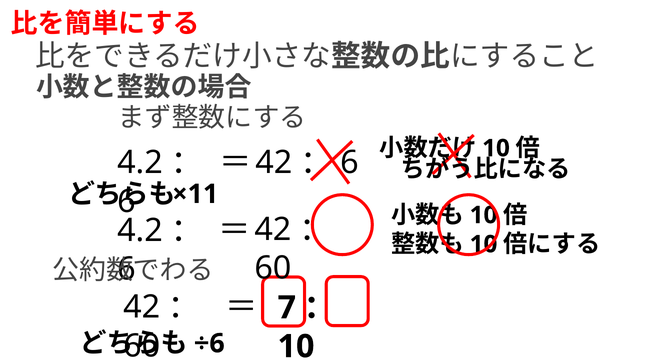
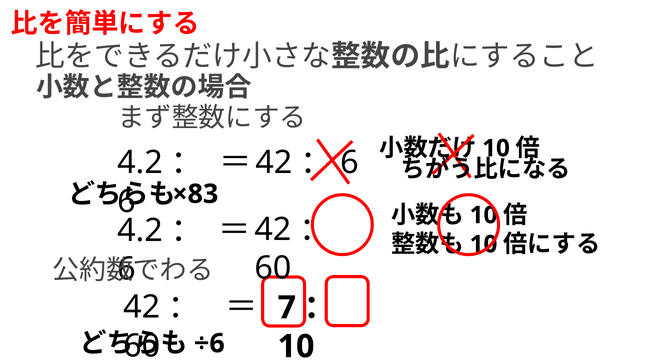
×11: ×11 -> ×83 (195, 194)
